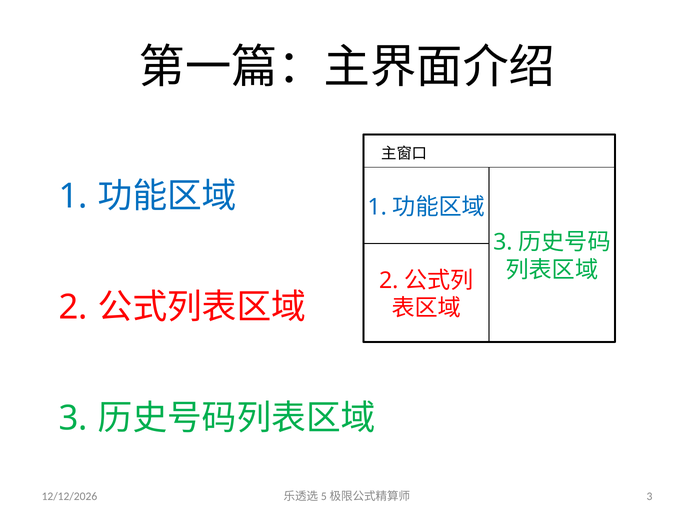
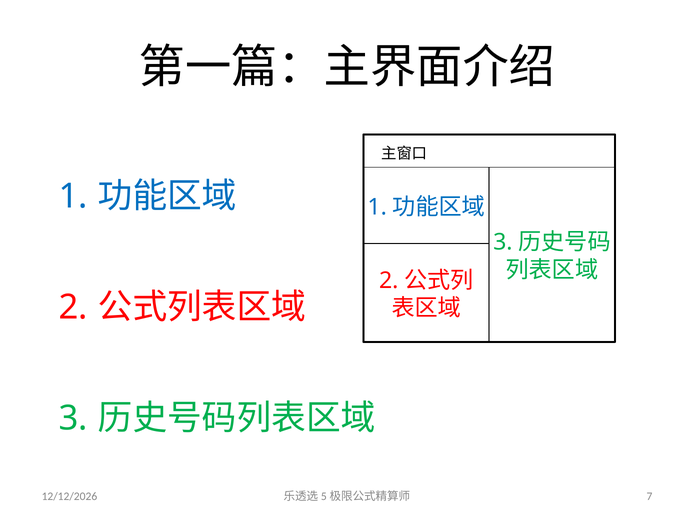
3: 3 -> 7 (649, 497)
